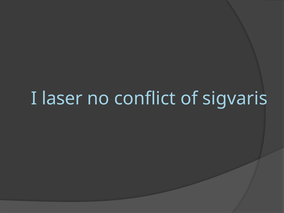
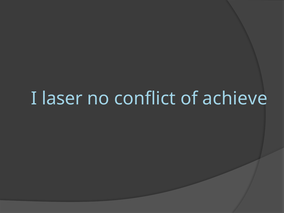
sigvaris: sigvaris -> achieve (235, 99)
